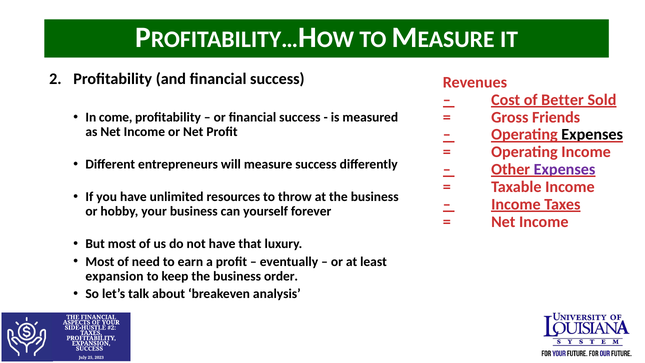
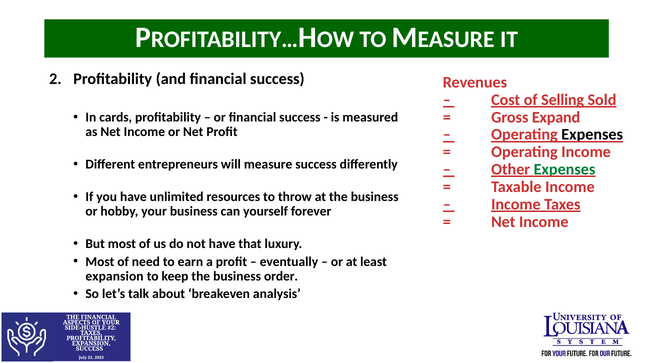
Better: Better -> Selling (563, 100)
Friends: Friends -> Expand (556, 117)
come: come -> cards (116, 117)
Expenses colour: purple -> green (565, 169)
